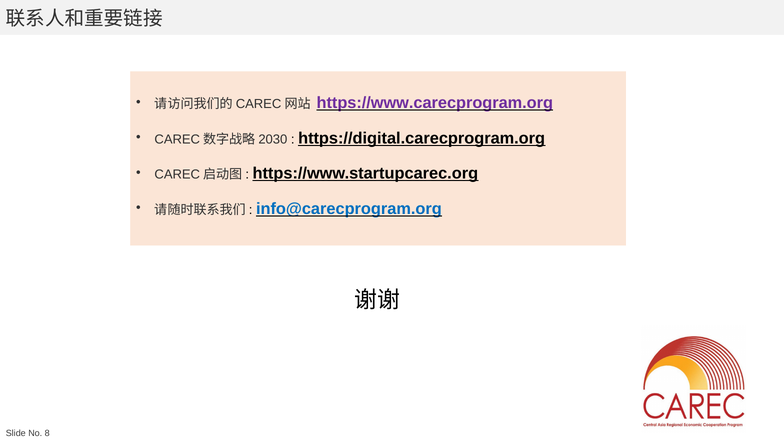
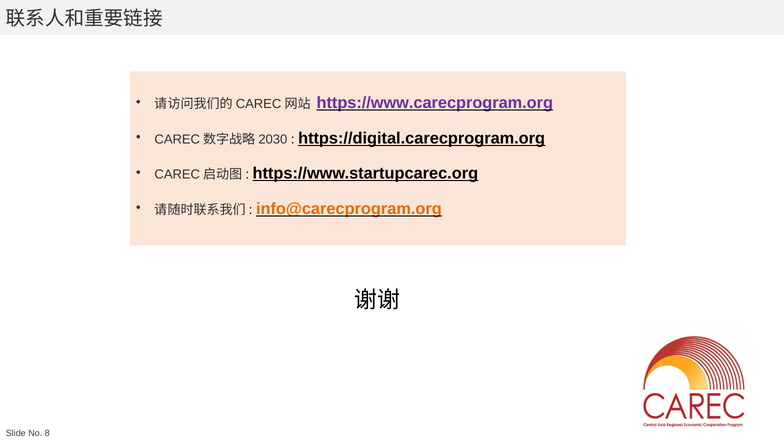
info@carecprogram.org colour: blue -> orange (349, 209)
